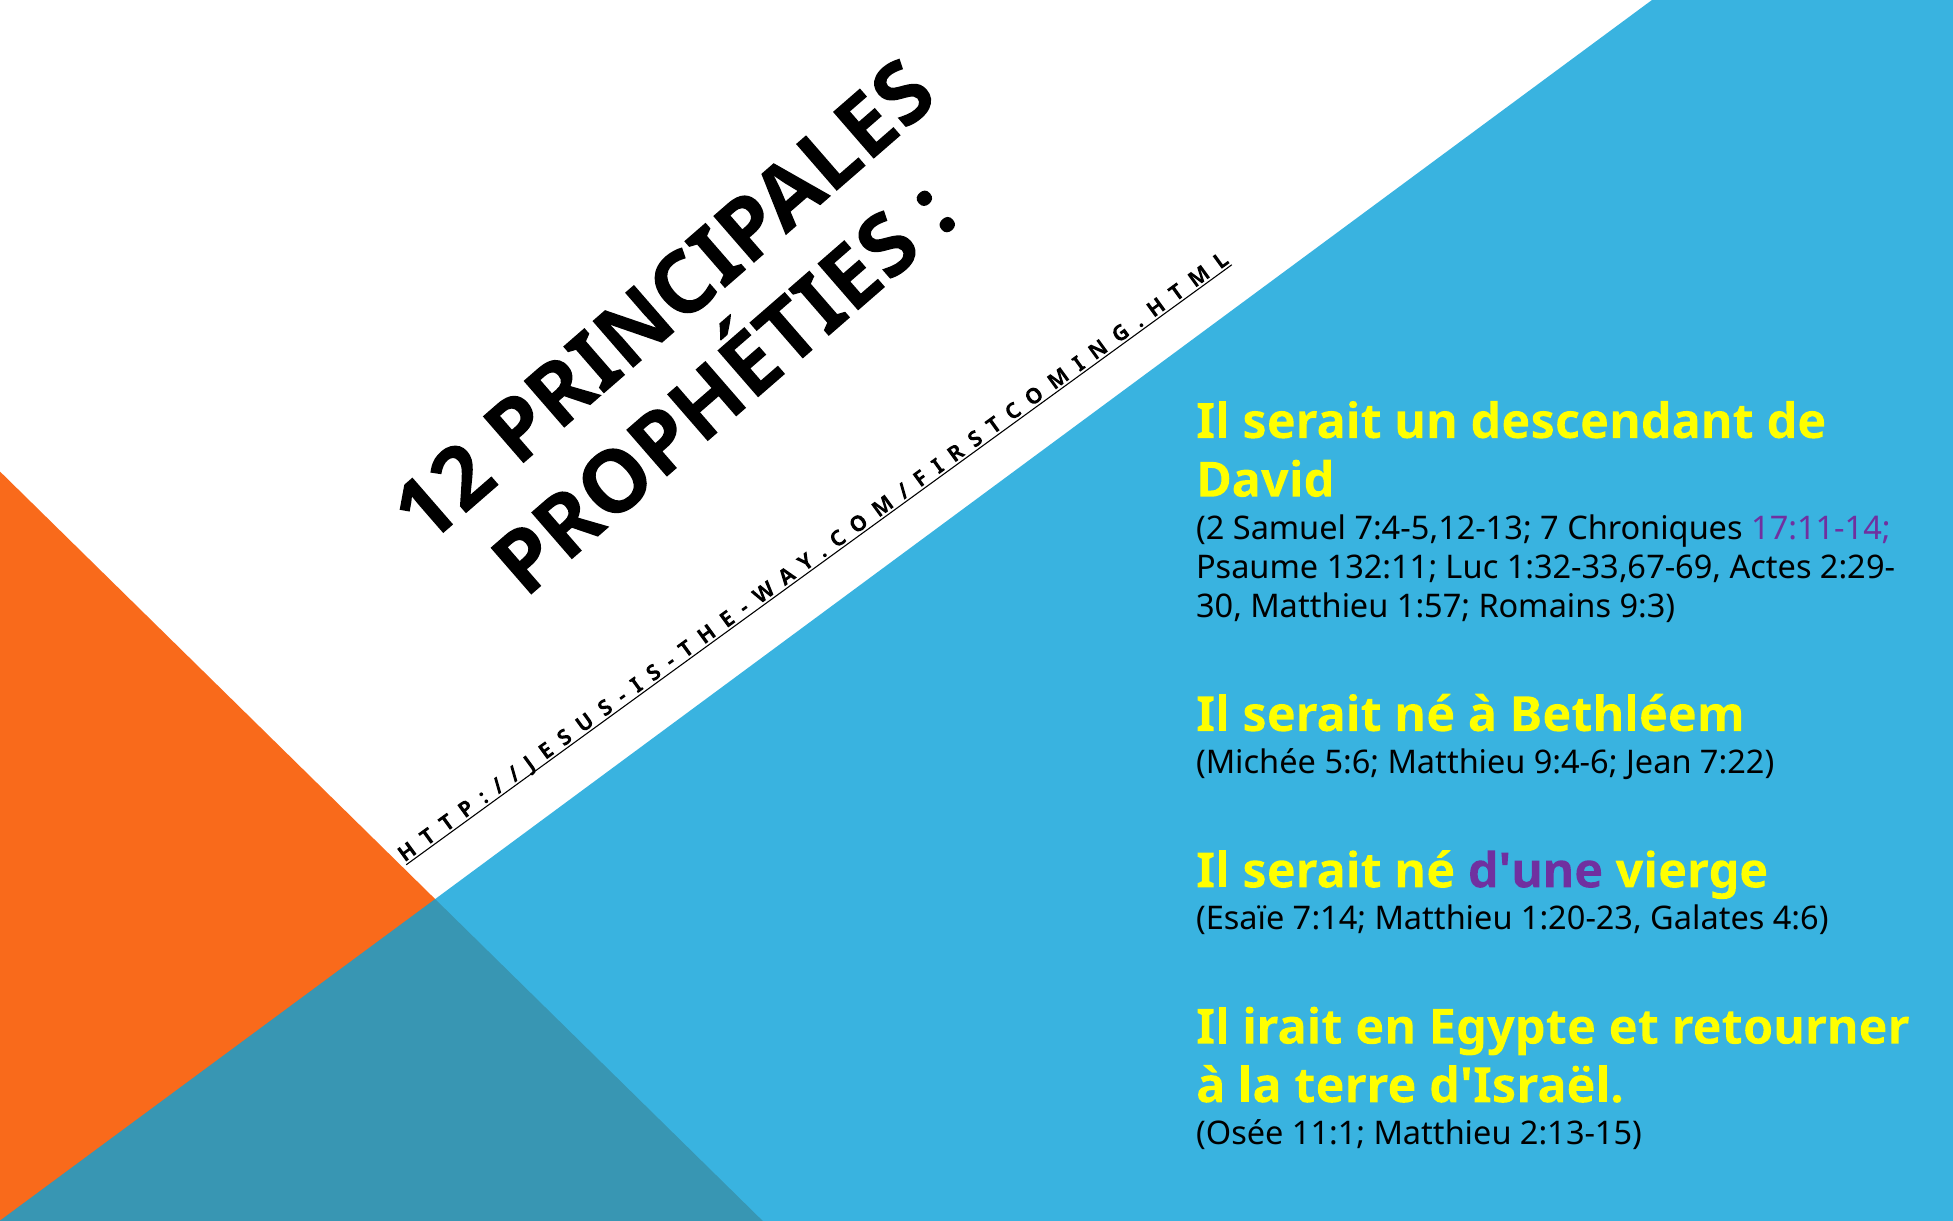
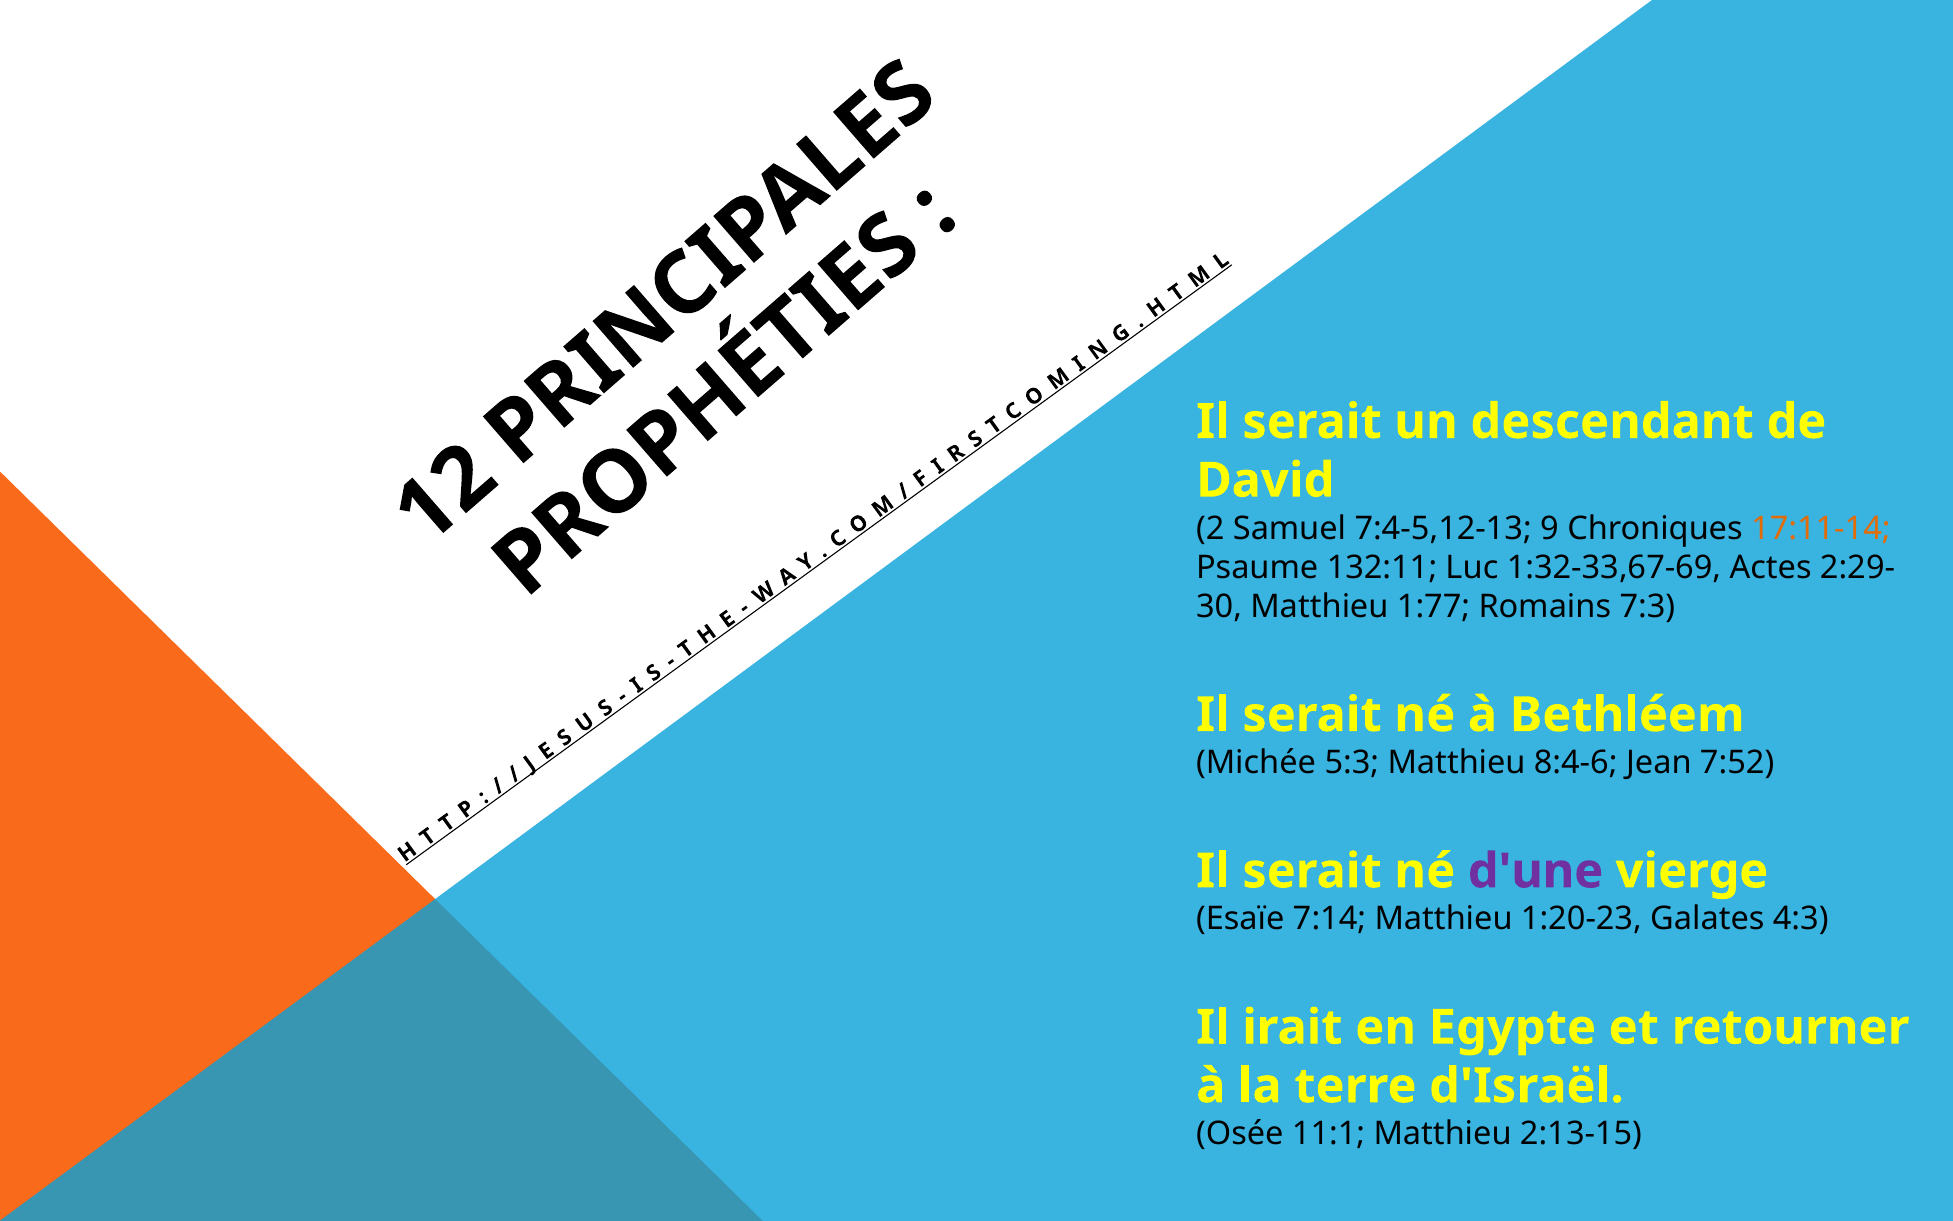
7: 7 -> 9 (1549, 528)
17:11-14 colour: purple -> orange (1821, 528)
1:57: 1:57 -> 1:77 (1434, 606)
9:3: 9:3 -> 7:3 (1647, 606)
5:6: 5:6 -> 5:3 (1352, 762)
9:4-6: 9:4-6 -> 8:4-6 (1576, 762)
7:22: 7:22 -> 7:52 (1737, 762)
4:6: 4:6 -> 4:3 (1801, 919)
